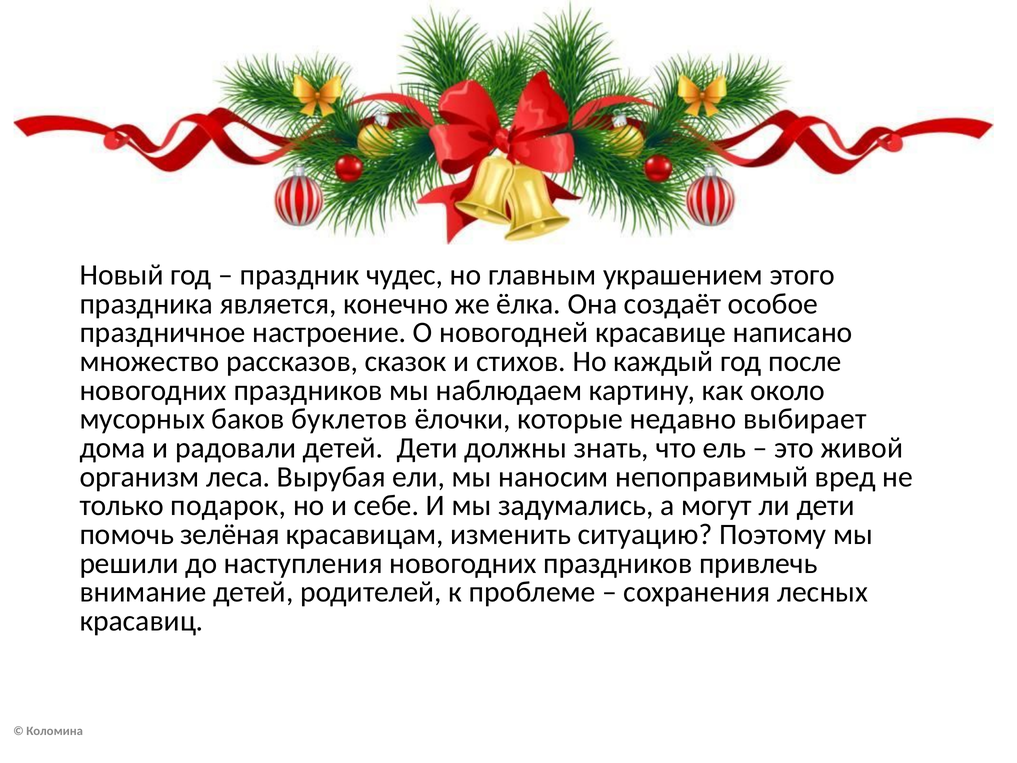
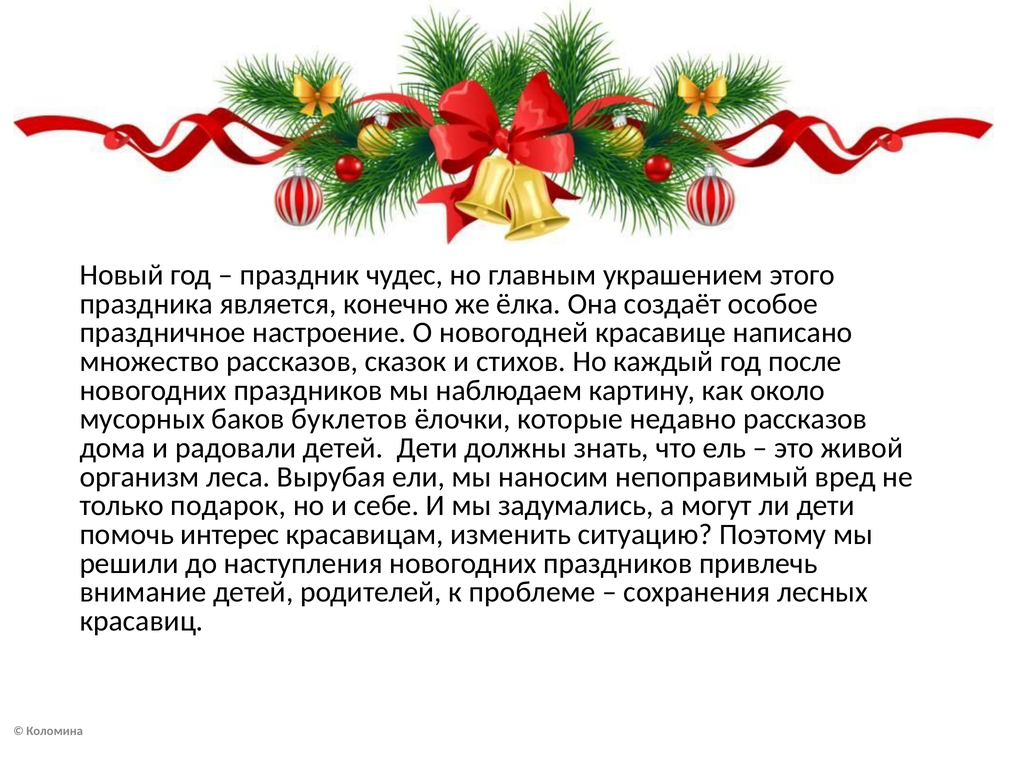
недавно выбирает: выбирает -> рассказов (805, 419)
зелёная: зелёная -> интерес (230, 534)
